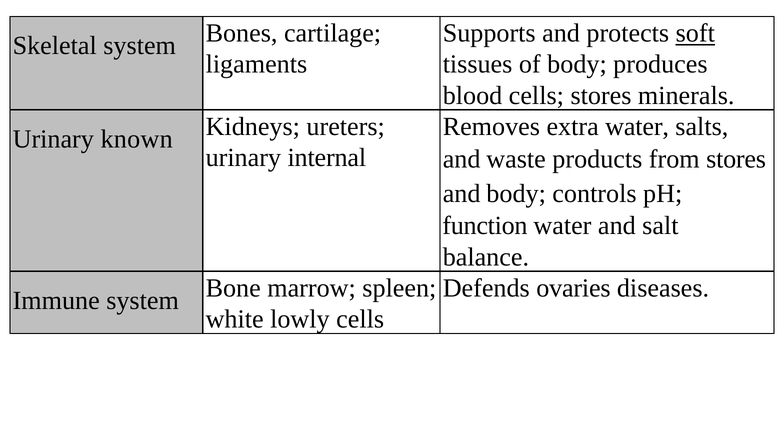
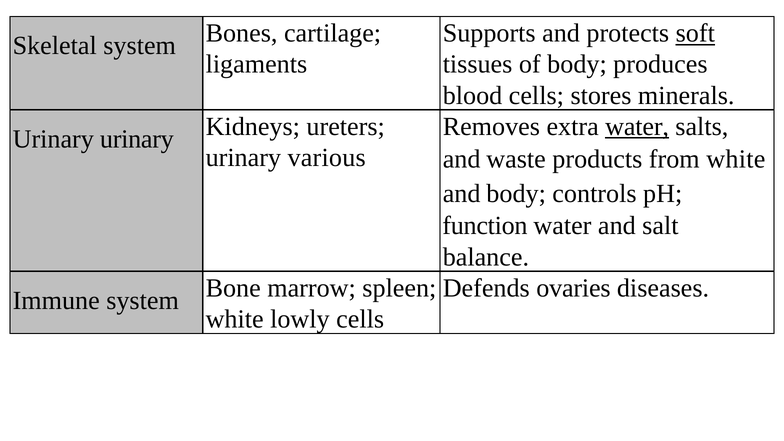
water underline: none -> present (637, 126)
Urinary known: known -> urinary (137, 139)
internal: internal -> various (327, 158)
from stores: stores -> white (736, 159)
